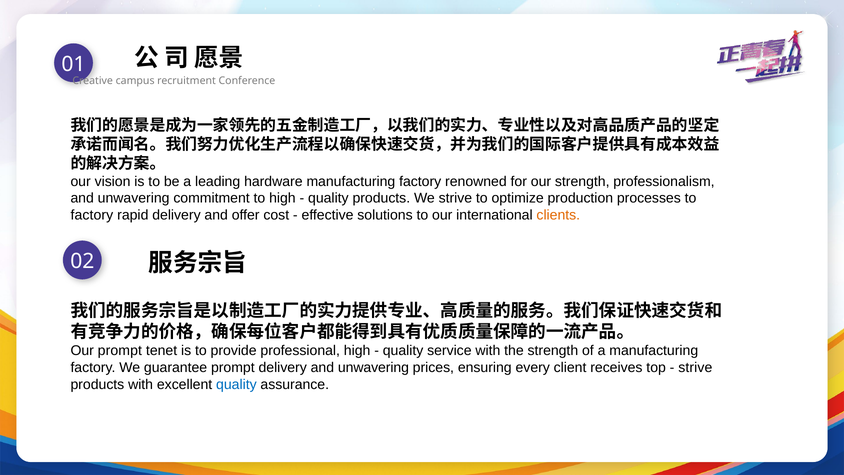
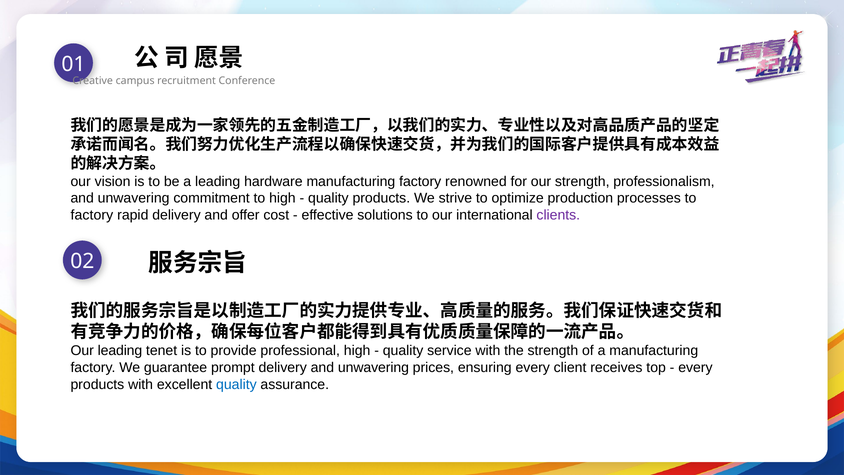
clients colour: orange -> purple (558, 215)
Our prompt: prompt -> leading (120, 350)
strive: strive -> every (695, 367)
